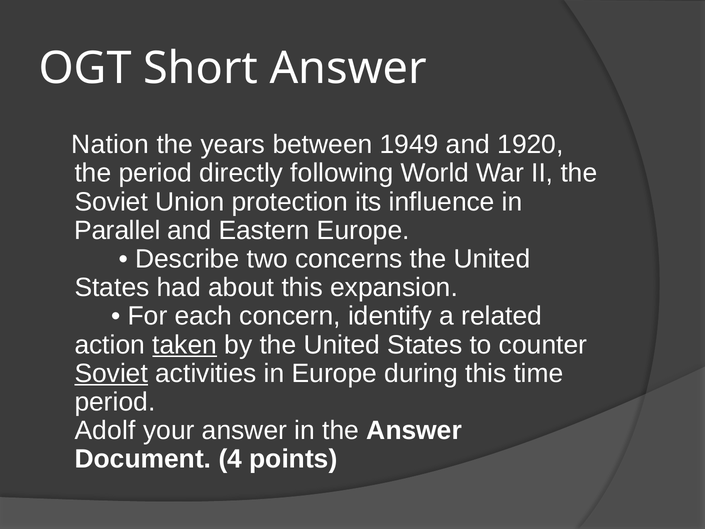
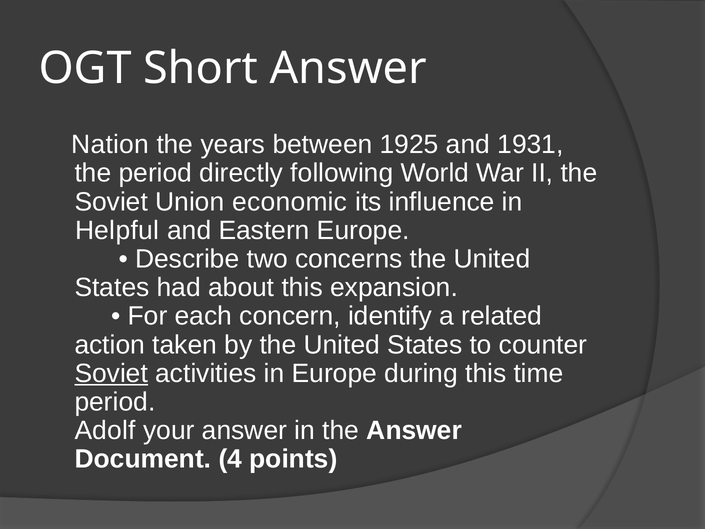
1949: 1949 -> 1925 (409, 145)
1920: 1920 -> 1931 (530, 145)
protection: protection -> economic (290, 202)
Parallel: Parallel -> Helpful (117, 230)
taken underline: present -> none (185, 345)
